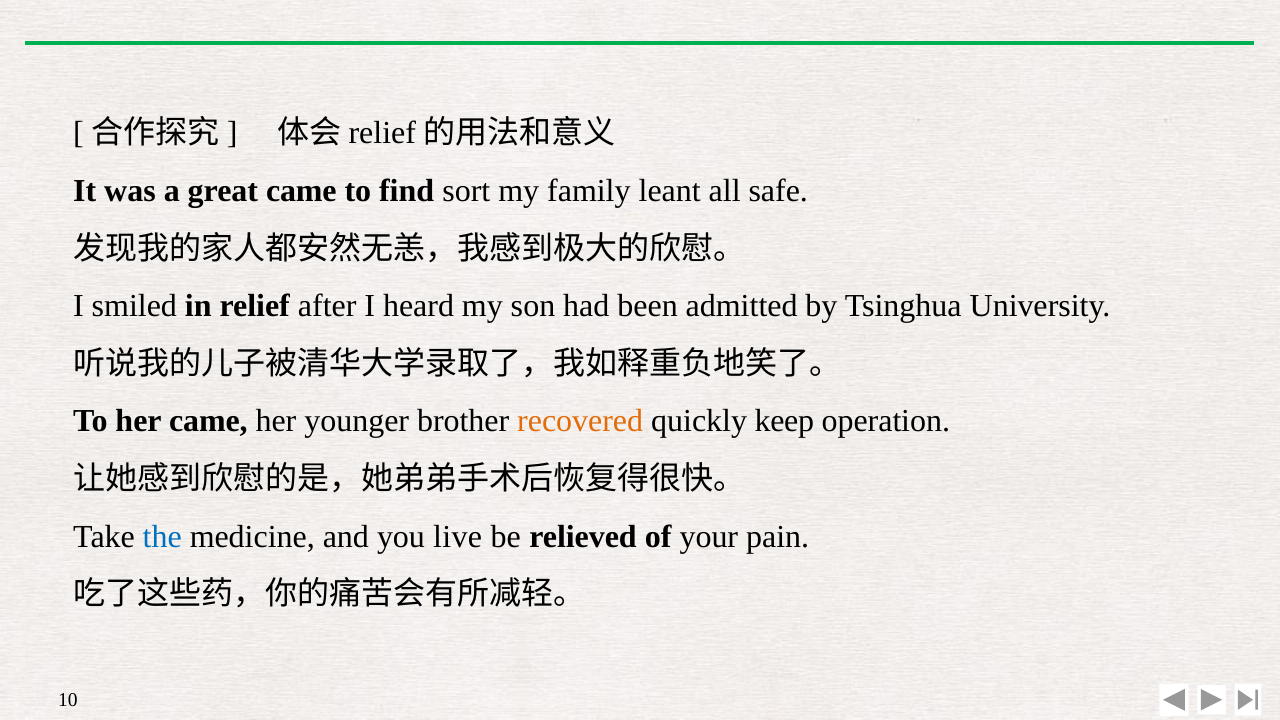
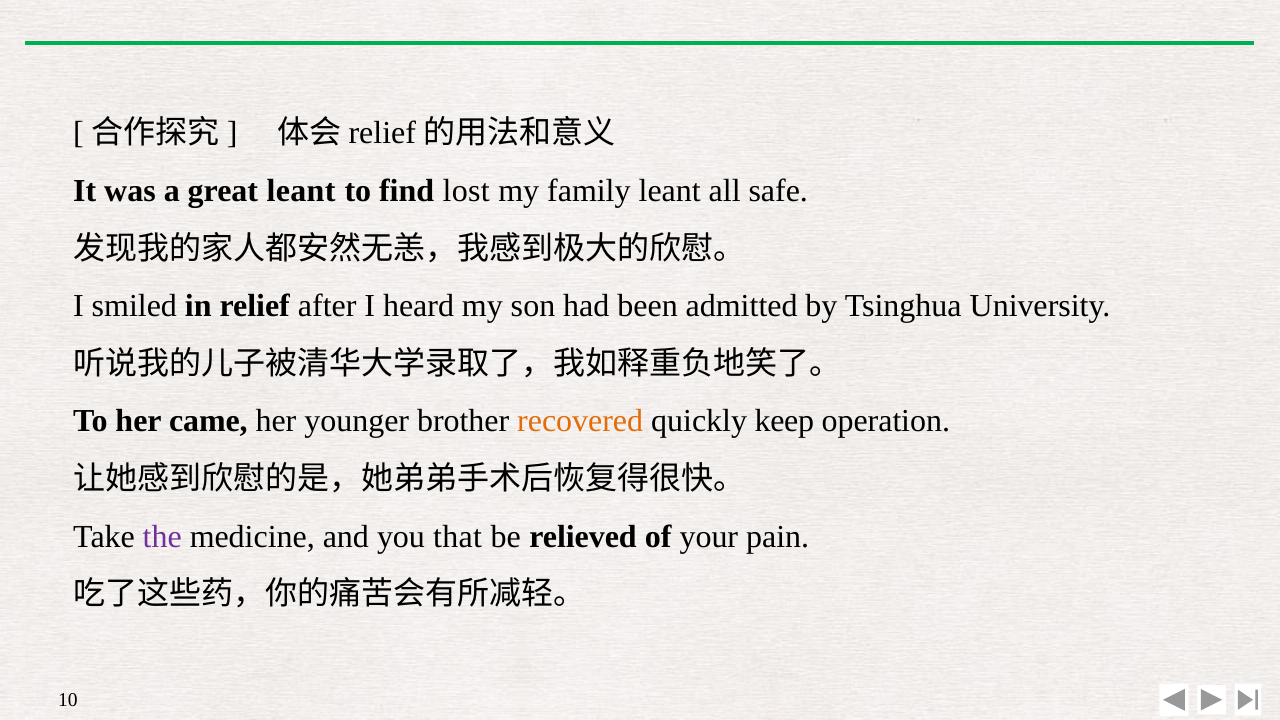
great came: came -> leant (301, 191)
sort: sort -> lost (466, 191)
the colour: blue -> purple (162, 536)
live: live -> that (458, 536)
